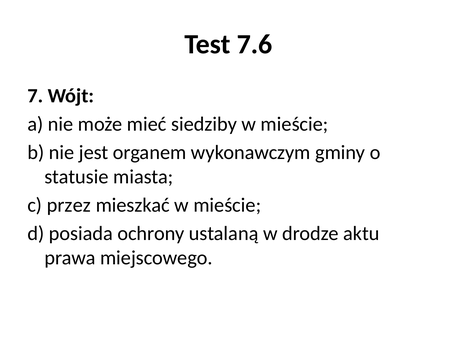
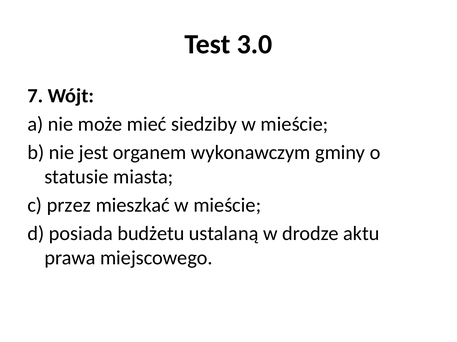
7.6: 7.6 -> 3.0 (255, 44)
ochrony: ochrony -> budżetu (151, 234)
